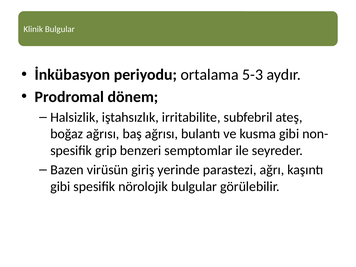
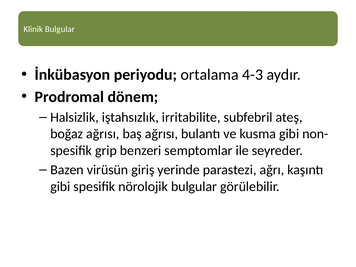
5-3: 5-3 -> 4-3 (253, 75)
